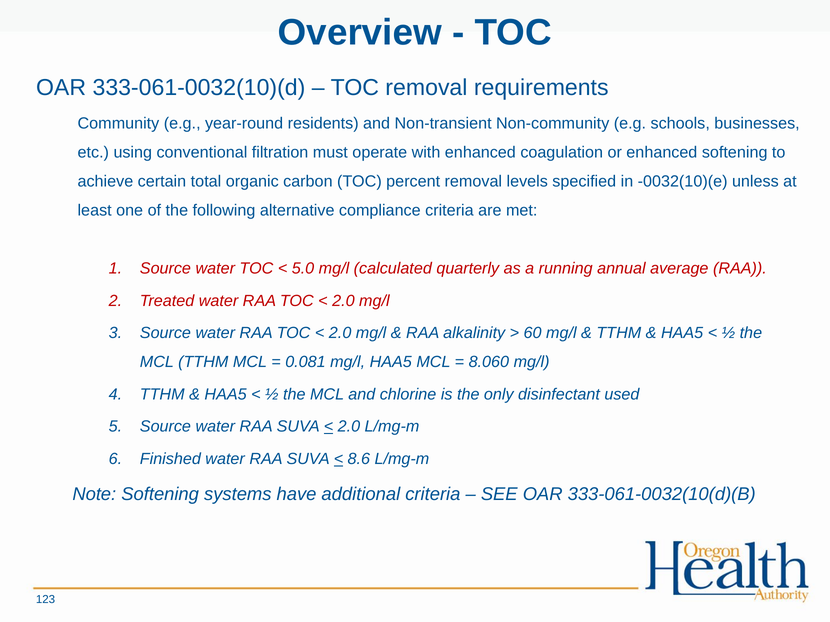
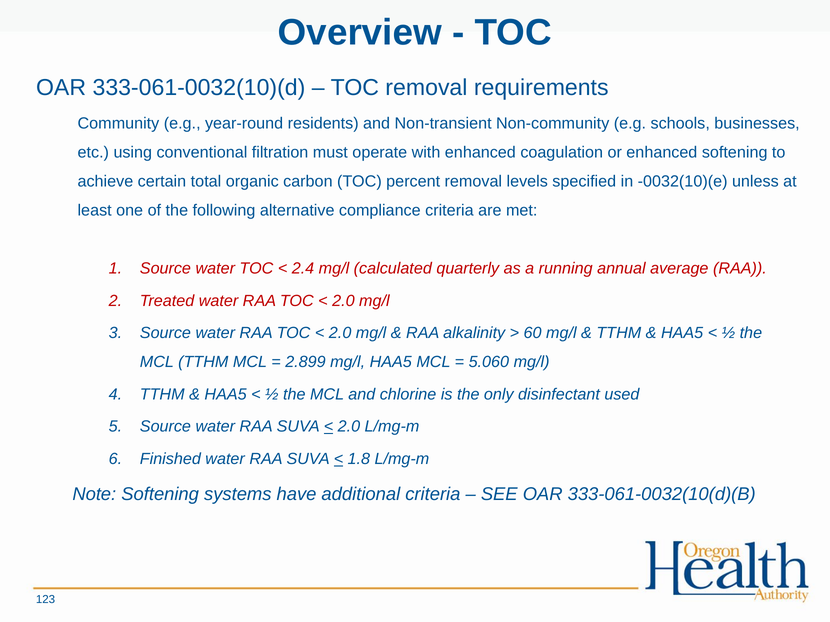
5.0: 5.0 -> 2.4 (303, 269)
0.081: 0.081 -> 2.899 (305, 362)
8.060: 8.060 -> 5.060 (489, 362)
8.6: 8.6 -> 1.8 (359, 459)
